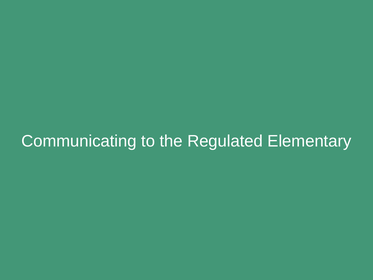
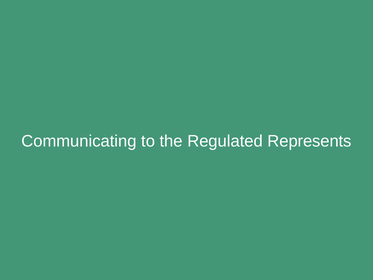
Elementary: Elementary -> Represents (309, 141)
